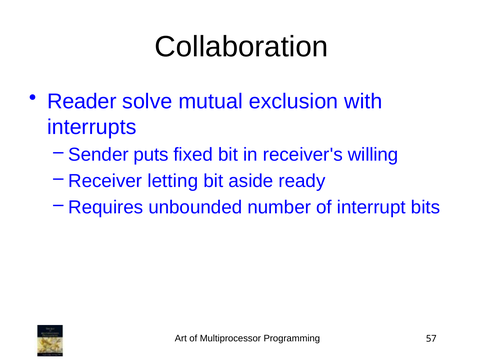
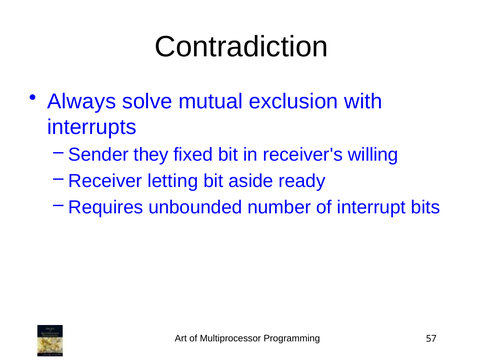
Collaboration: Collaboration -> Contradiction (241, 47)
Reader: Reader -> Always (82, 101)
puts: puts -> they (151, 155)
